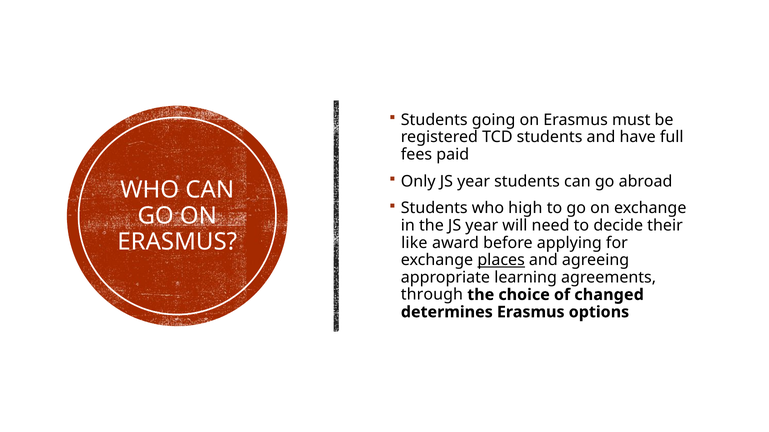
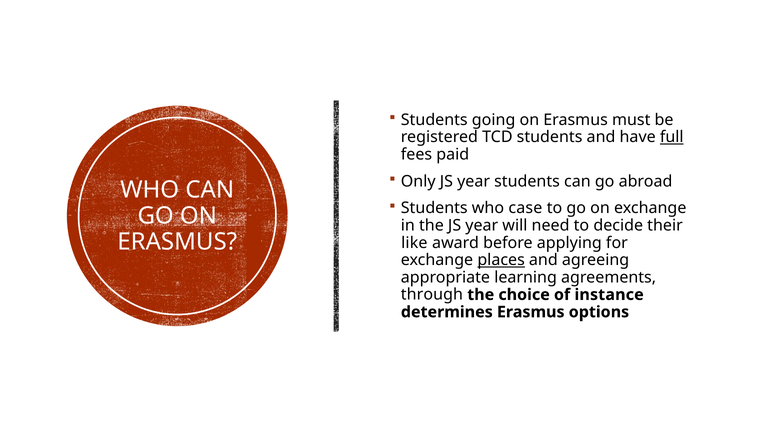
full underline: none -> present (672, 137)
high: high -> case (525, 208)
changed: changed -> instance (609, 295)
